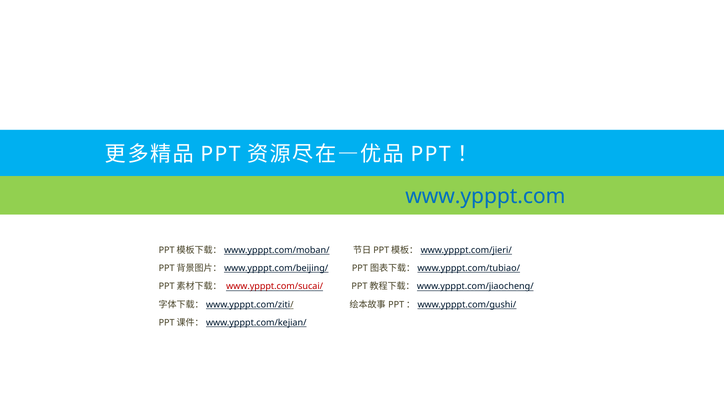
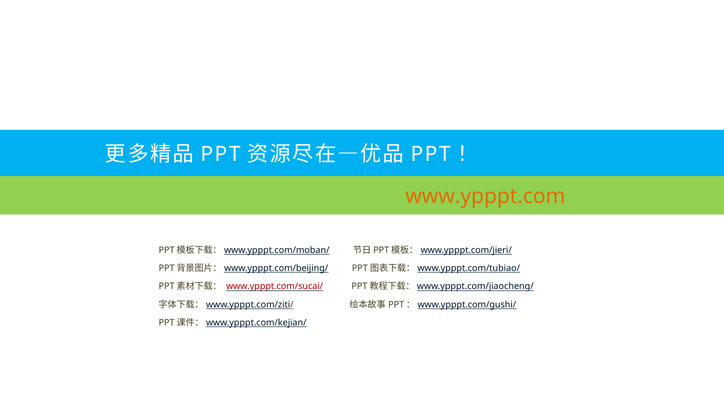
www.ypppt.com colour: blue -> orange (485, 196)
